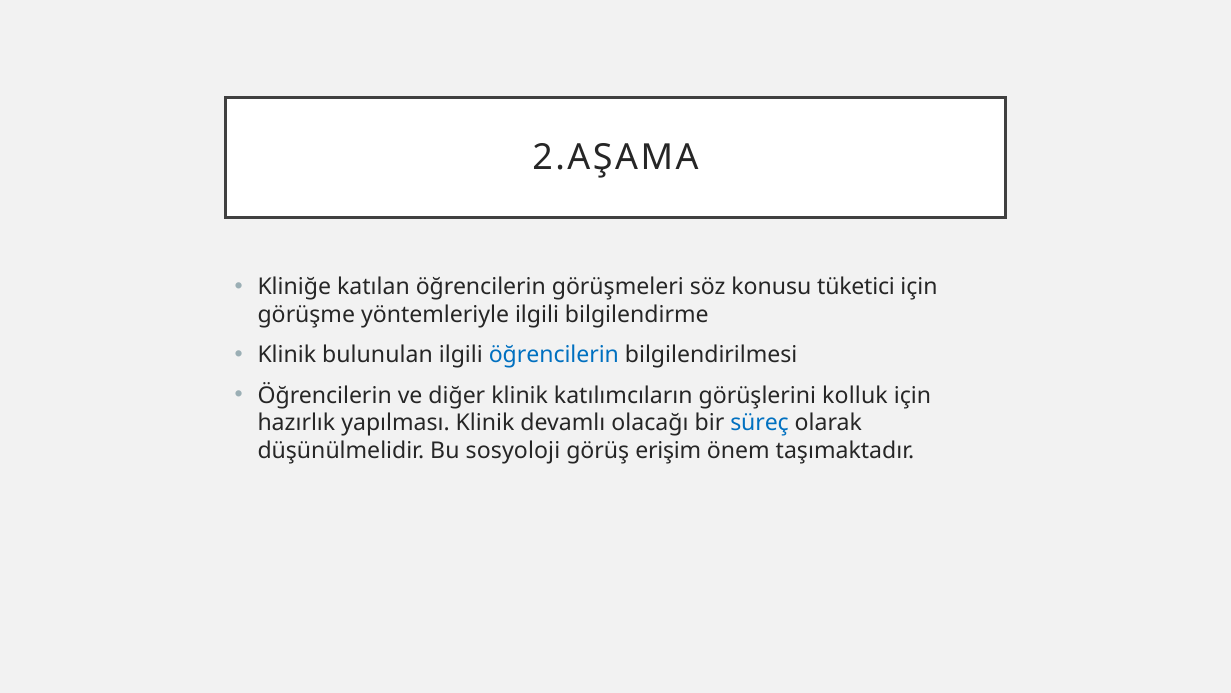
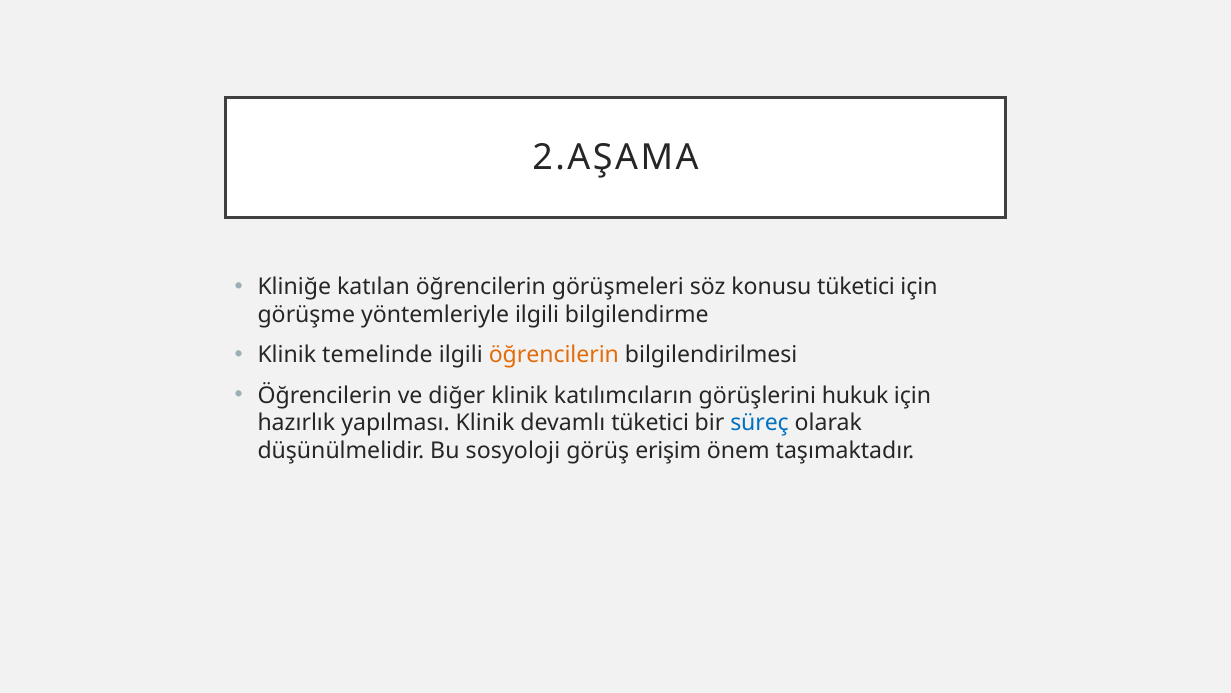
bulunulan: bulunulan -> temelinde (377, 355)
öğrencilerin colour: blue -> orange (554, 355)
kolluk: kolluk -> hukuk (855, 395)
devamlı olacağı: olacağı -> tüketici (650, 423)
